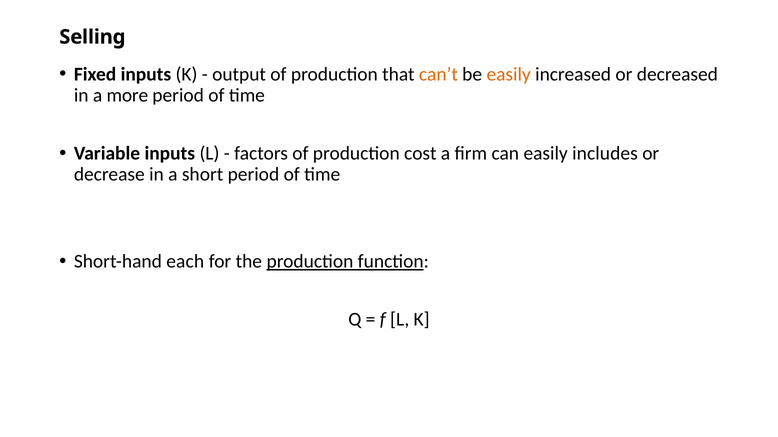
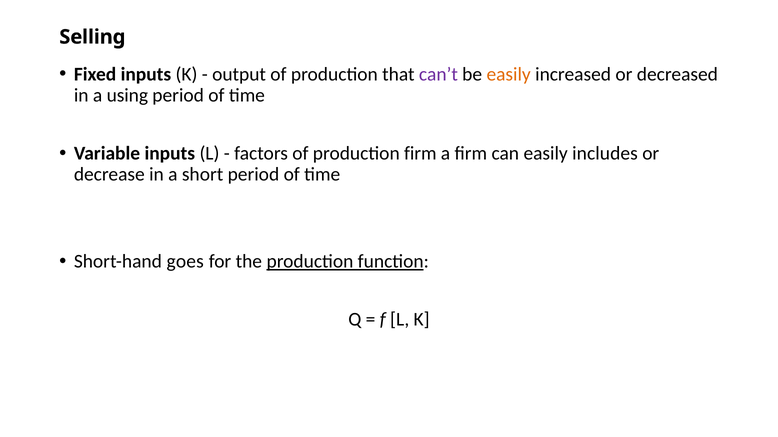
can’t colour: orange -> purple (438, 74)
more: more -> using (127, 95)
production cost: cost -> firm (420, 154)
each: each -> goes (185, 262)
